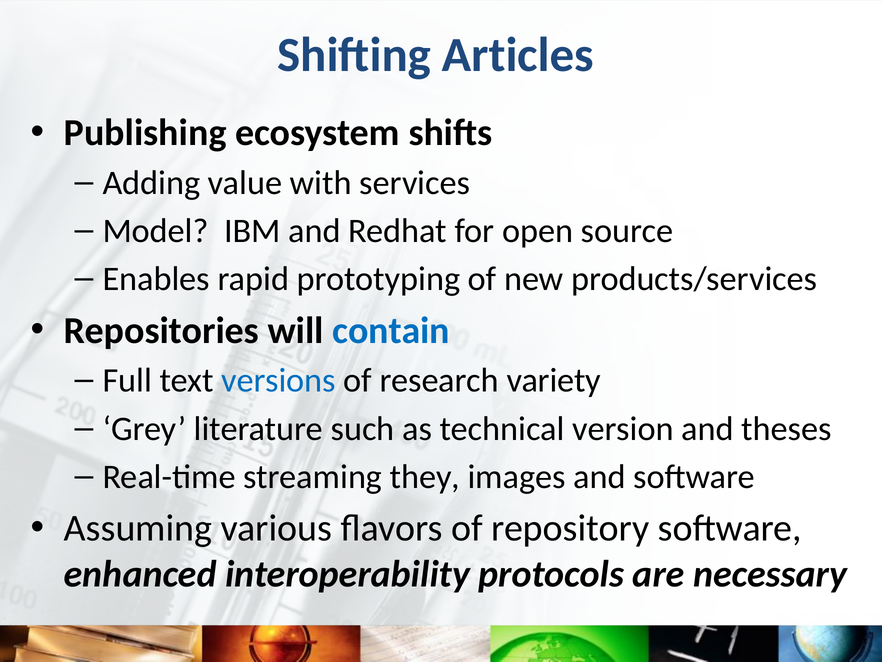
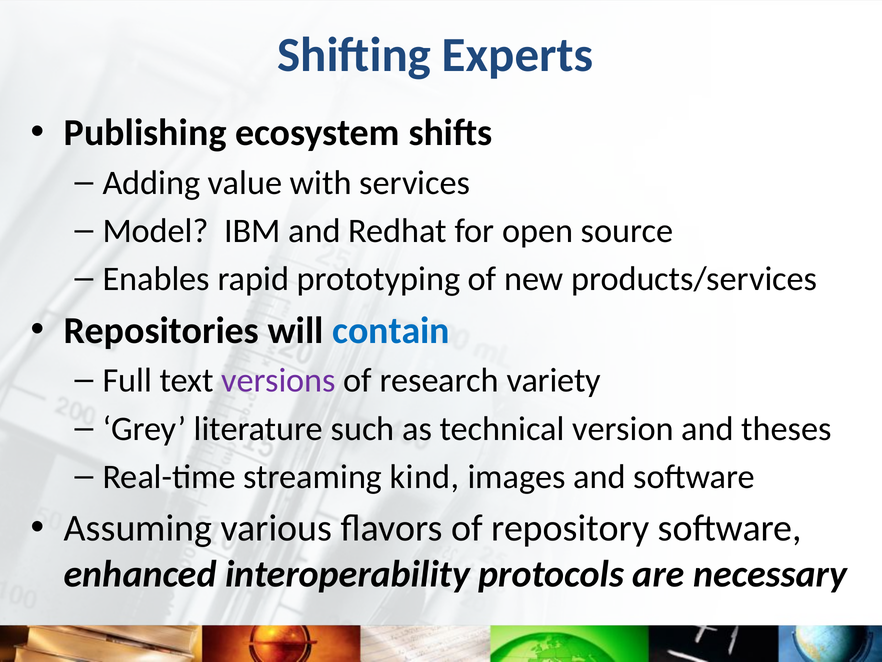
Articles: Articles -> Experts (518, 55)
versions colour: blue -> purple (279, 380)
they: they -> kind (425, 476)
